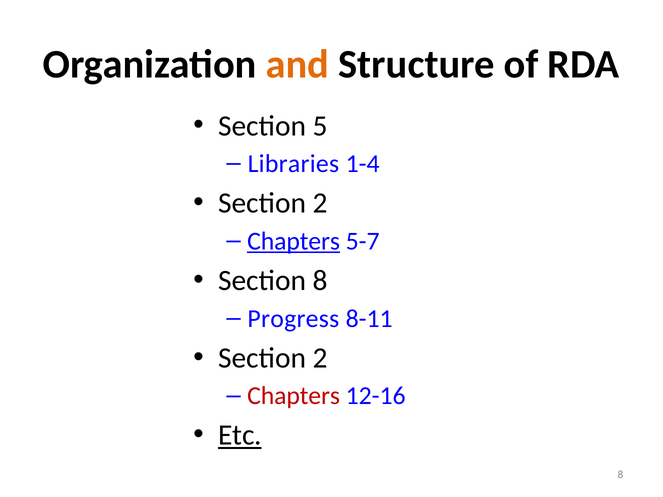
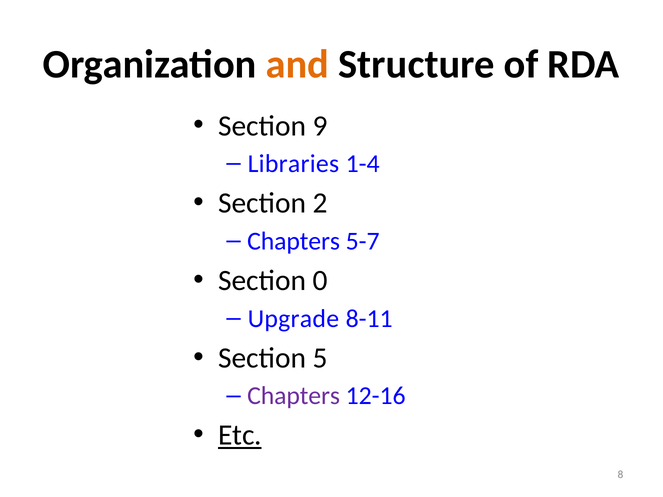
5: 5 -> 9 (320, 126)
Chapters underline: present -> none (294, 241)
Section 8: 8 -> 0 (320, 281)
Progress: Progress -> Upgrade (293, 319)
2: 2 -> 5 (320, 358)
Chapters colour: red -> purple (294, 396)
